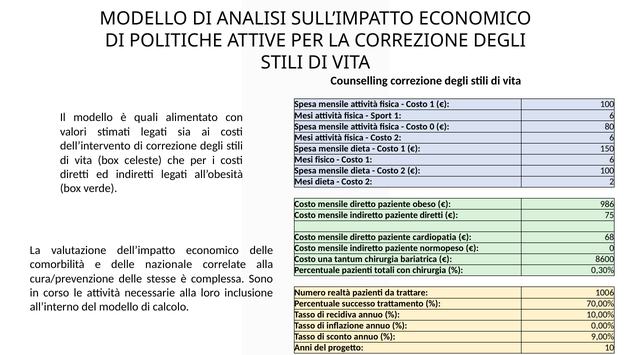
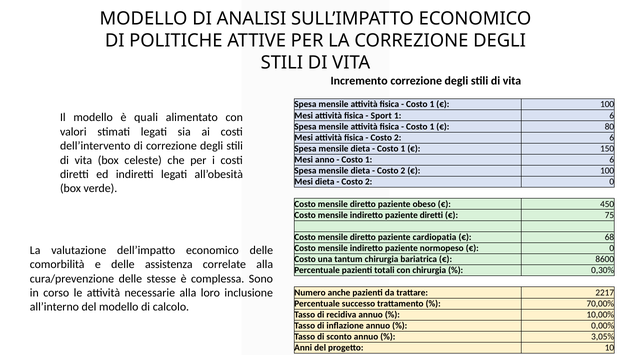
Counselling: Counselling -> Incremento (359, 81)
0: 0 -> 1 (432, 127)
fisico: fisico -> anno (325, 160)
2 2: 2 -> 0 (612, 182)
986: 986 -> 450 (607, 204)
nazionale: nazionale -> assistenza (169, 264)
realtà: realtà -> anche (339, 293)
1006: 1006 -> 2217 (605, 293)
9,00%: 9,00% -> 3,05% (603, 337)
